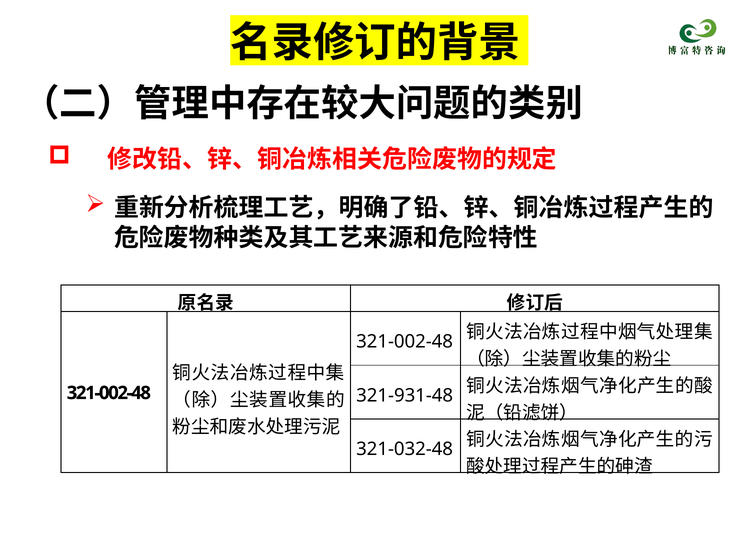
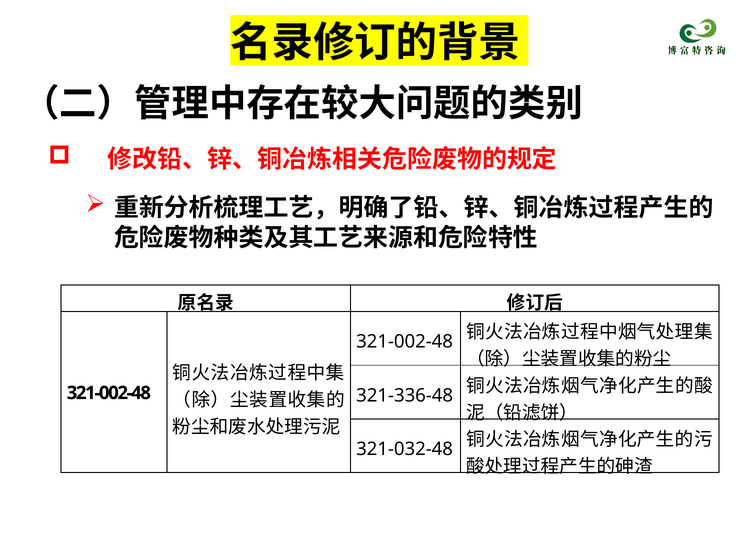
321-931-48: 321-931-48 -> 321-336-48 (405, 396)
